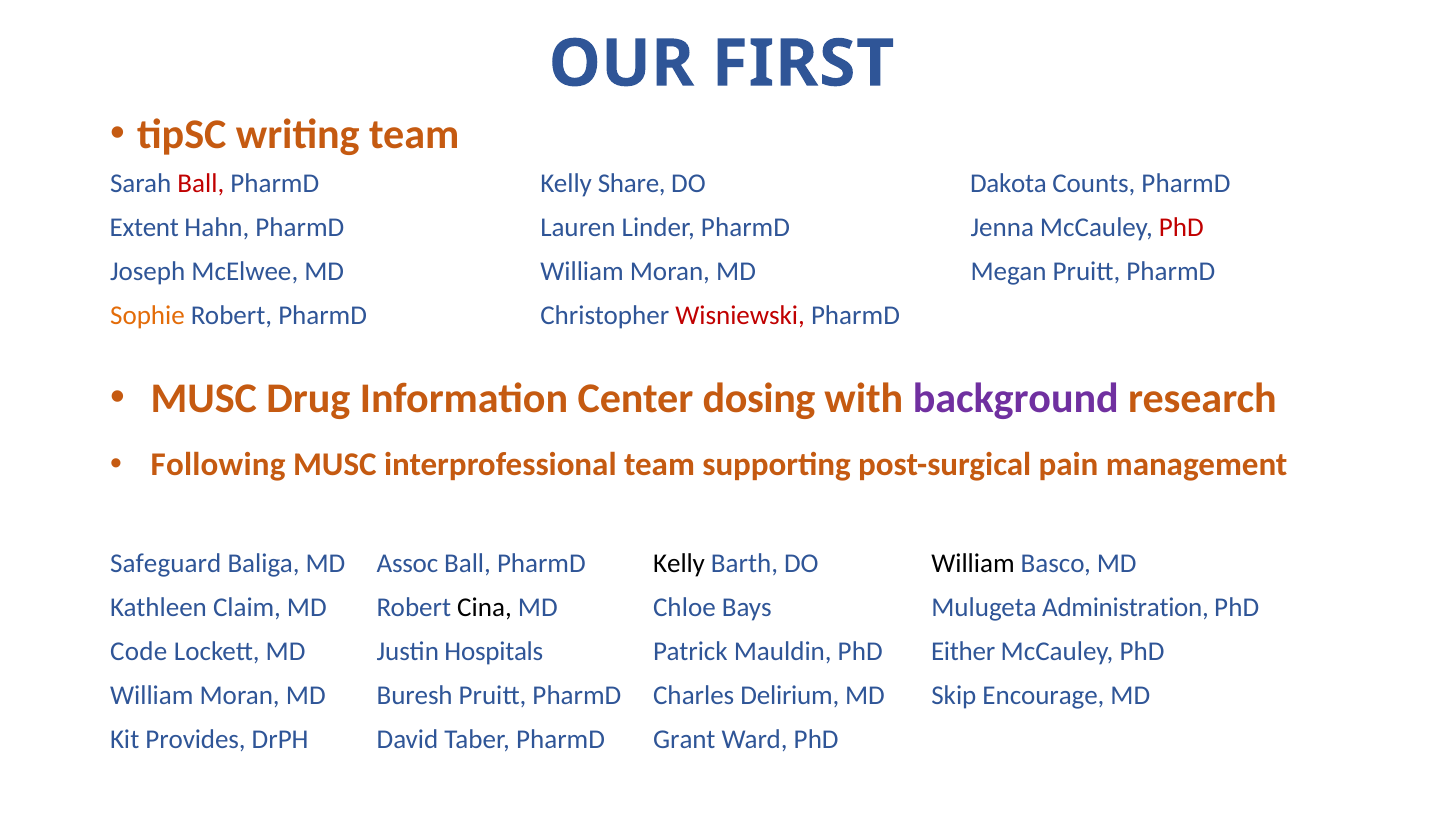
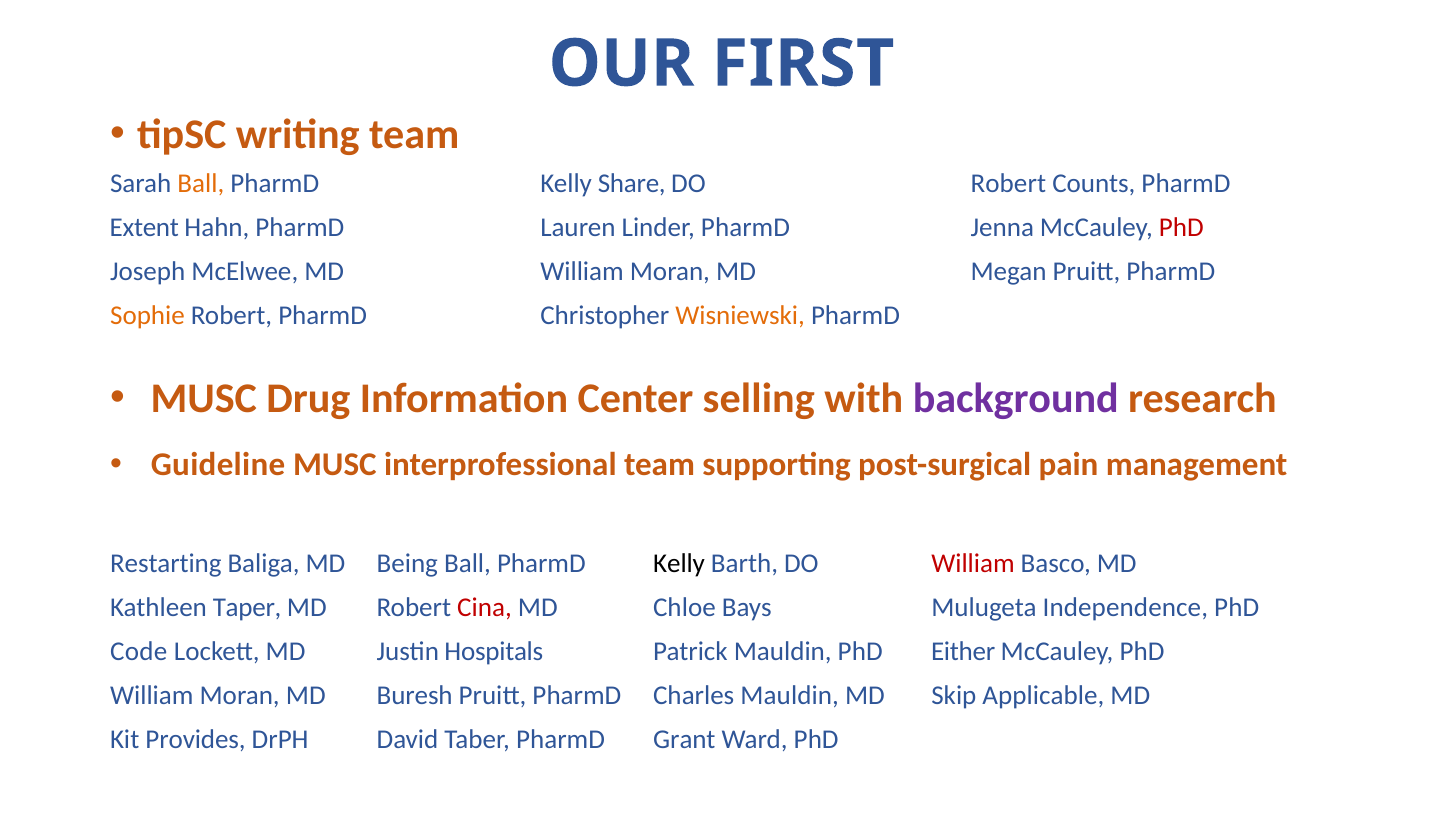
Ball colour: red -> orange (201, 184)
DO Dakota: Dakota -> Robert (1008, 184)
Wisniewski colour: red -> orange (740, 315)
dosing: dosing -> selling (759, 398)
Following: Following -> Guideline (218, 465)
Safeguard: Safeguard -> Restarting (166, 563)
Assoc: Assoc -> Being (407, 563)
William colour: black -> red (973, 563)
Claim: Claim -> Taper (247, 607)
Cina colour: black -> red (484, 607)
Administration: Administration -> Independence (1125, 607)
Charles Delirium: Delirium -> Mauldin (790, 695)
Encourage: Encourage -> Applicable (1043, 695)
